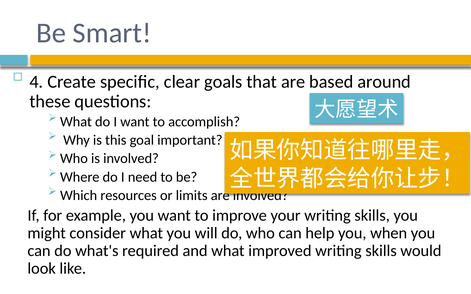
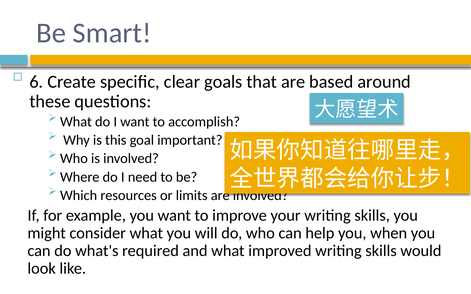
4: 4 -> 6 (36, 82)
